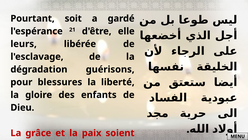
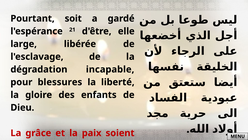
leurs: leurs -> large (24, 44)
guérisons: guérisons -> incapable (110, 69)
